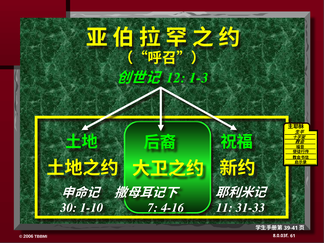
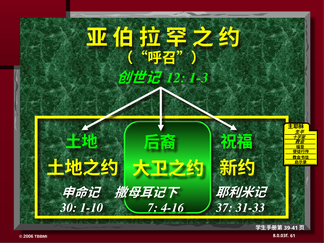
11: 11 -> 37 (224, 208)
